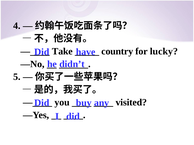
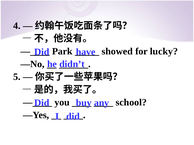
Take: Take -> Park (62, 51)
country: country -> showed (117, 51)
visited: visited -> school (131, 103)
